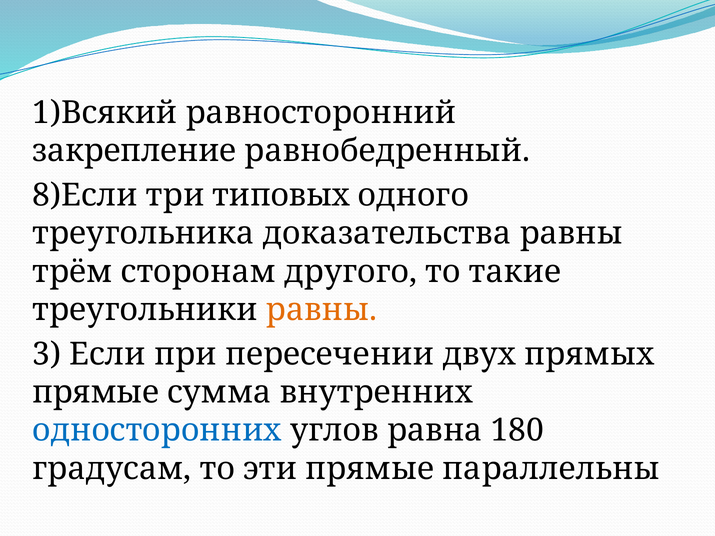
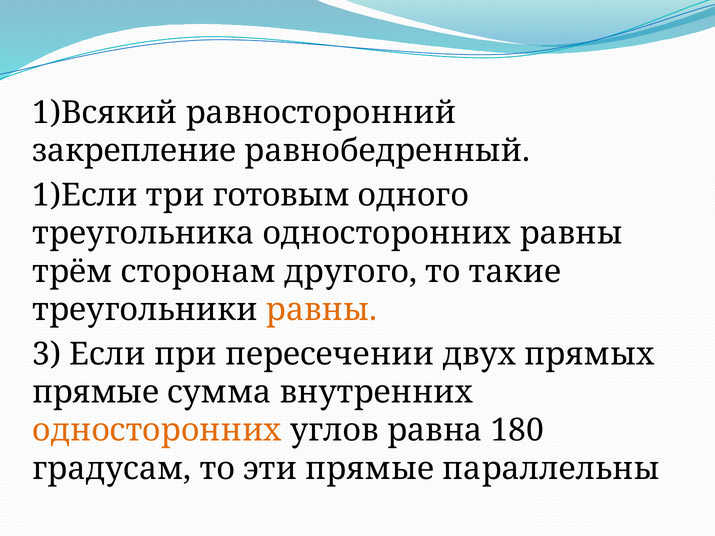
8)Если: 8)Если -> 1)Если (85, 195)
типовых: типовых -> готовым (281, 195)
треугольника доказательства: доказательства -> односторонних (387, 234)
односторонних colour: blue -> orange (157, 431)
